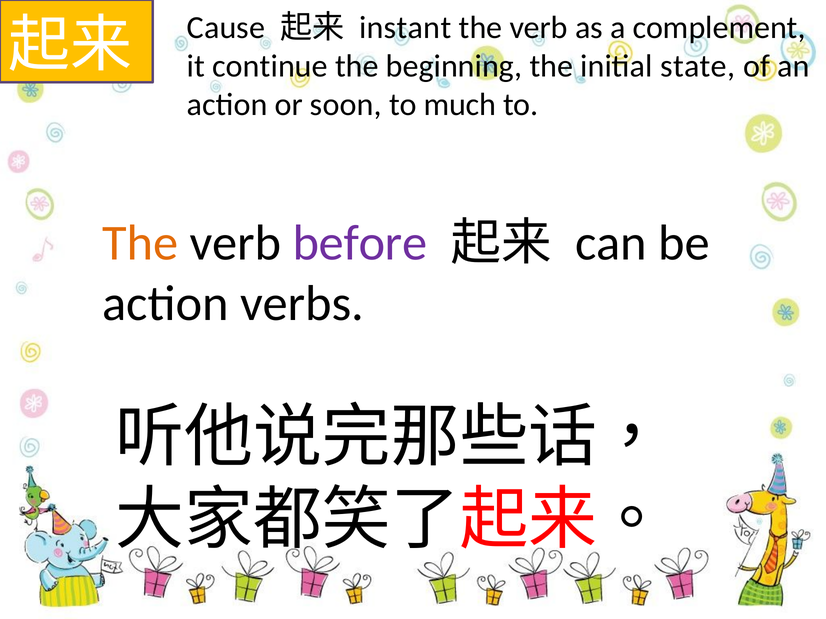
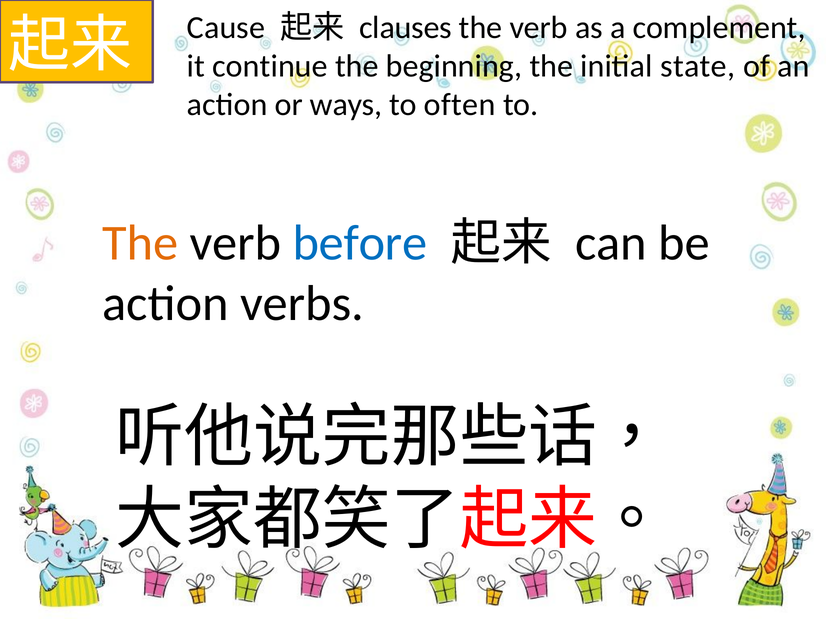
instant: instant -> clauses (405, 28)
soon: soon -> ways (346, 105)
much: much -> often (460, 105)
before colour: purple -> blue (360, 244)
